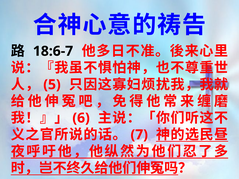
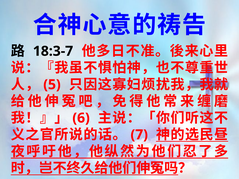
18:6-7: 18:6-7 -> 18:3-7 (53, 51)
